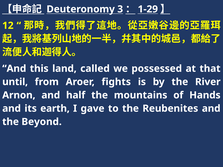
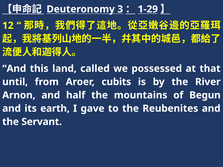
fights: fights -> cubits (116, 82)
Hands: Hands -> Begun (205, 95)
Beyond: Beyond -> Servant (42, 122)
